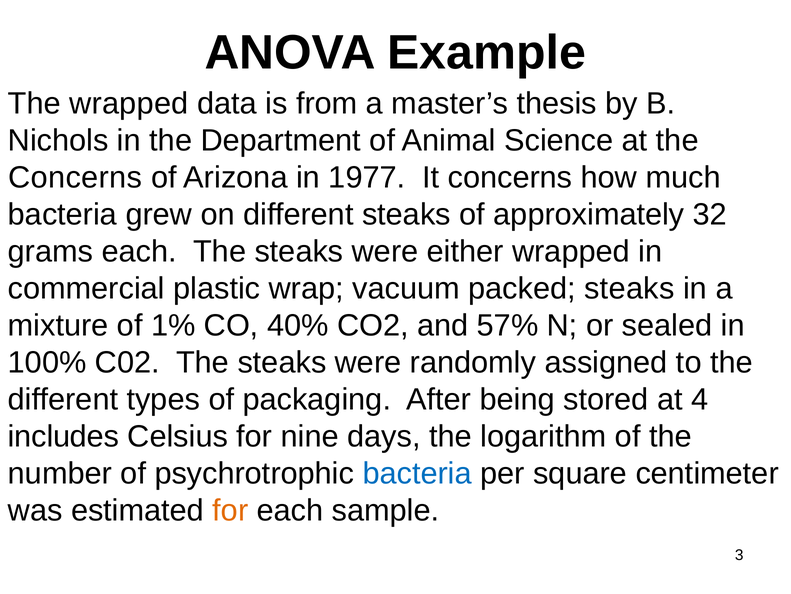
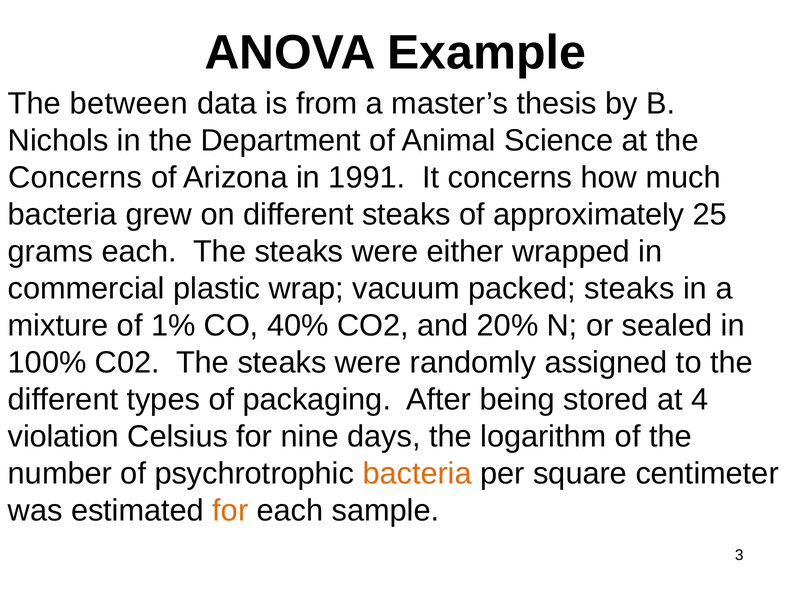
The wrapped: wrapped -> between (129, 104)
1977: 1977 -> 1991 (367, 178)
32: 32 -> 25 (710, 214)
57%: 57% -> 20% (508, 325)
includes: includes -> violation (63, 436)
bacteria colour: blue -> orange (417, 473)
